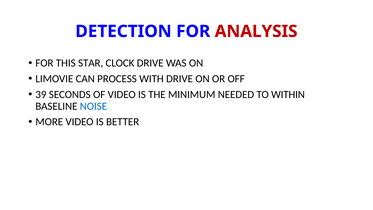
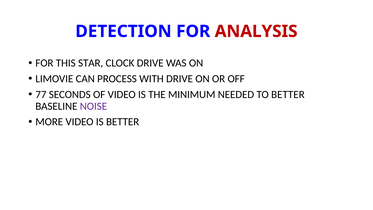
39: 39 -> 77 (41, 94)
TO WITHIN: WITHIN -> BETTER (288, 94)
NOISE colour: blue -> purple (93, 106)
